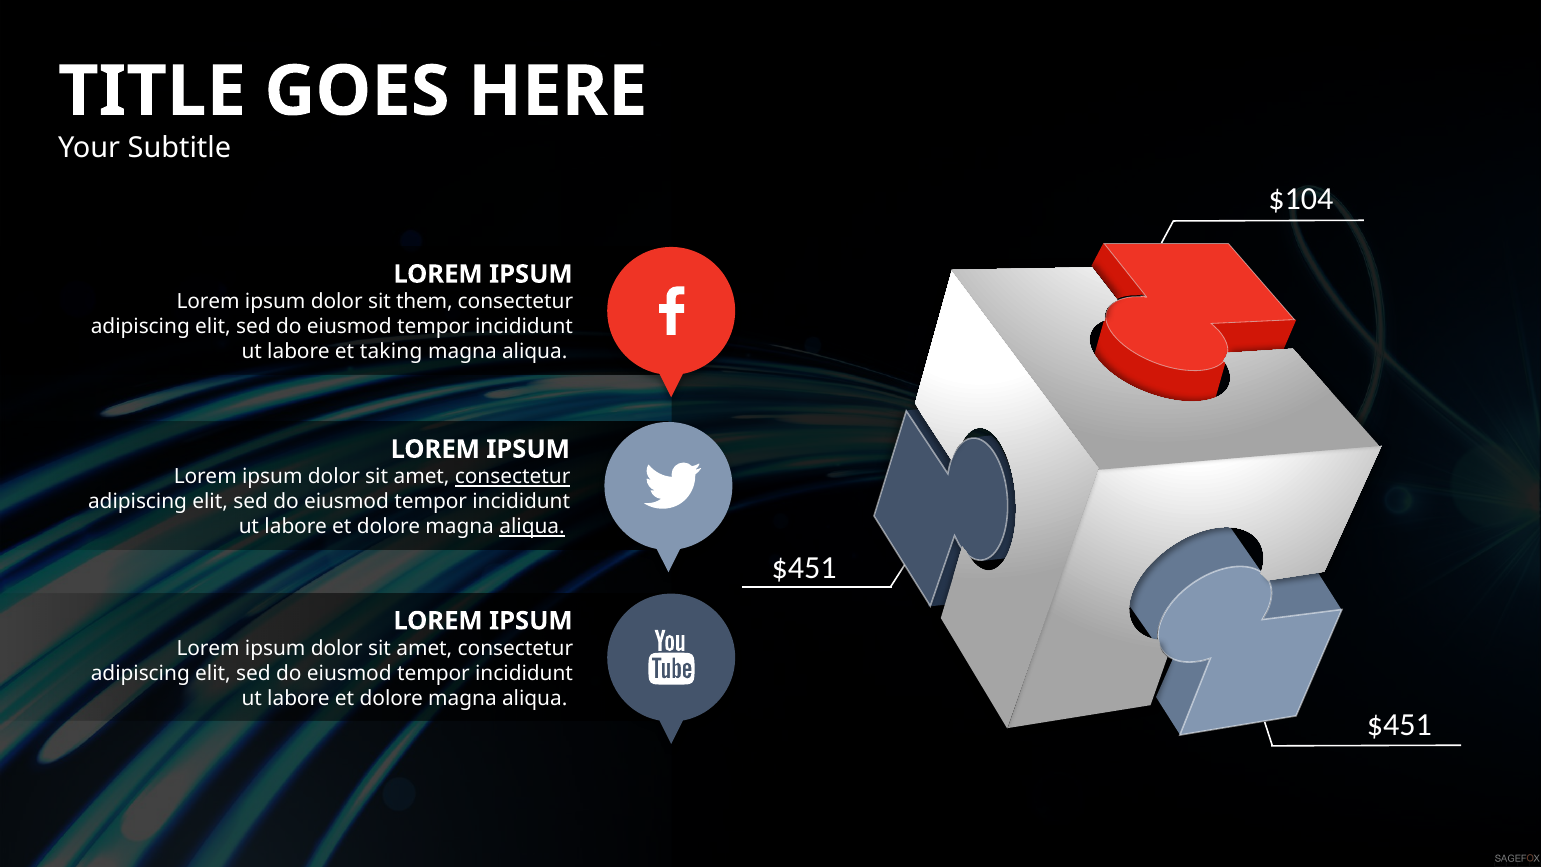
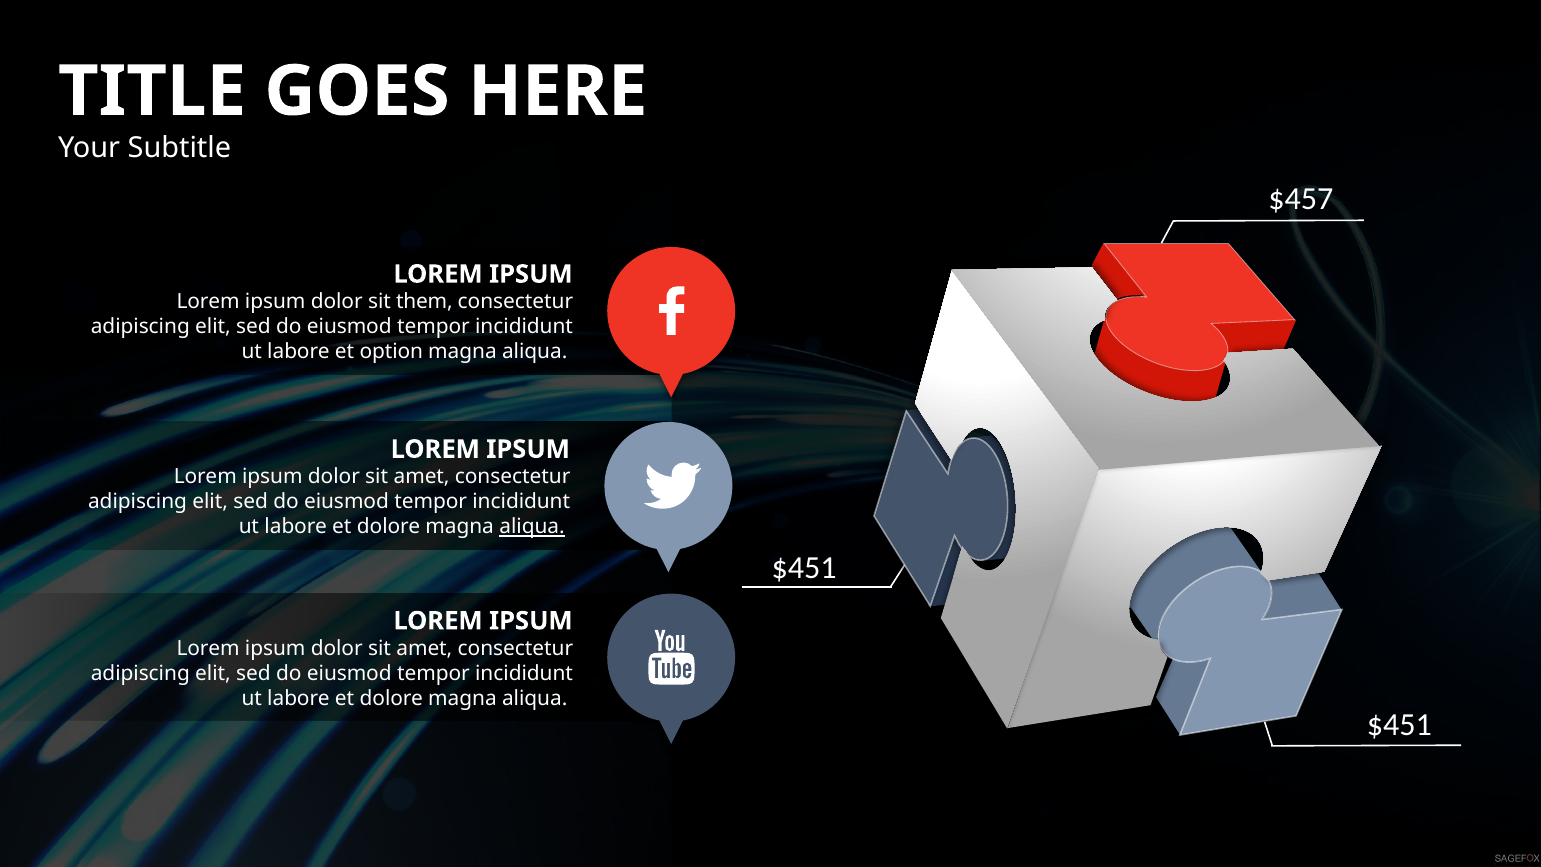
$104: $104 -> $457 (1301, 198)
taking: taking -> option (391, 352)
consectetur underline: present -> none (513, 477)
